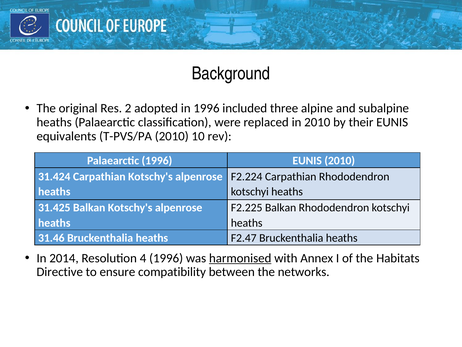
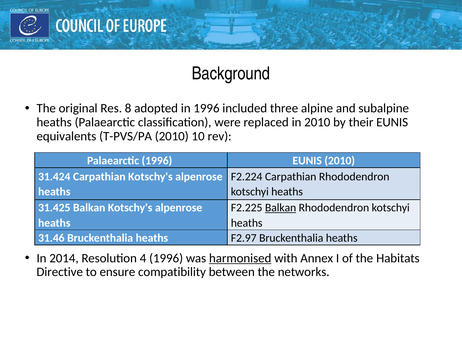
2: 2 -> 8 (128, 108)
Balkan underline: none -> present (281, 207)
F2.47: F2.47 -> F2.97 (244, 238)
